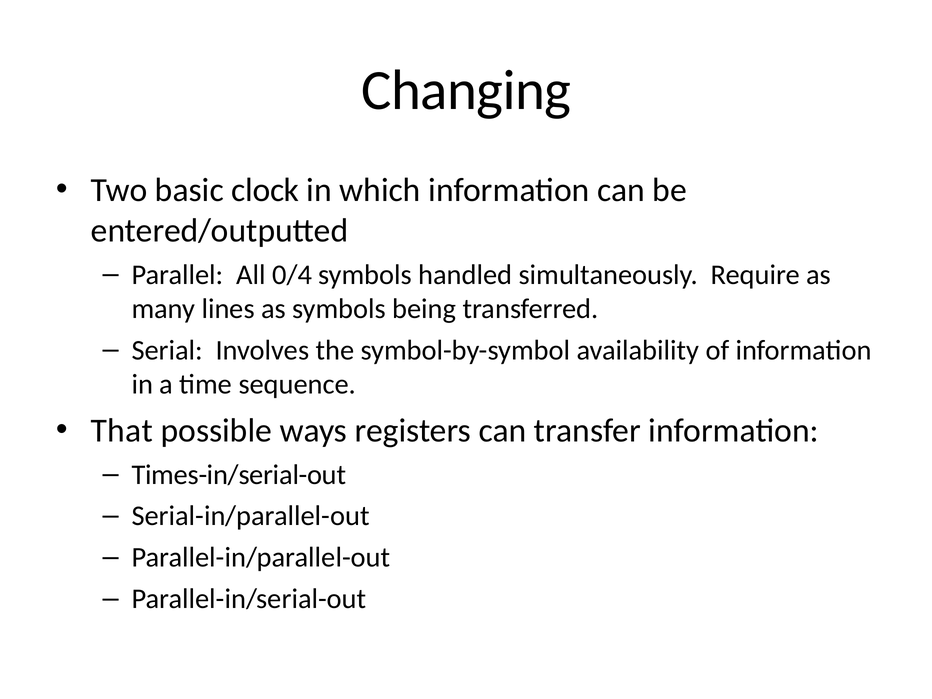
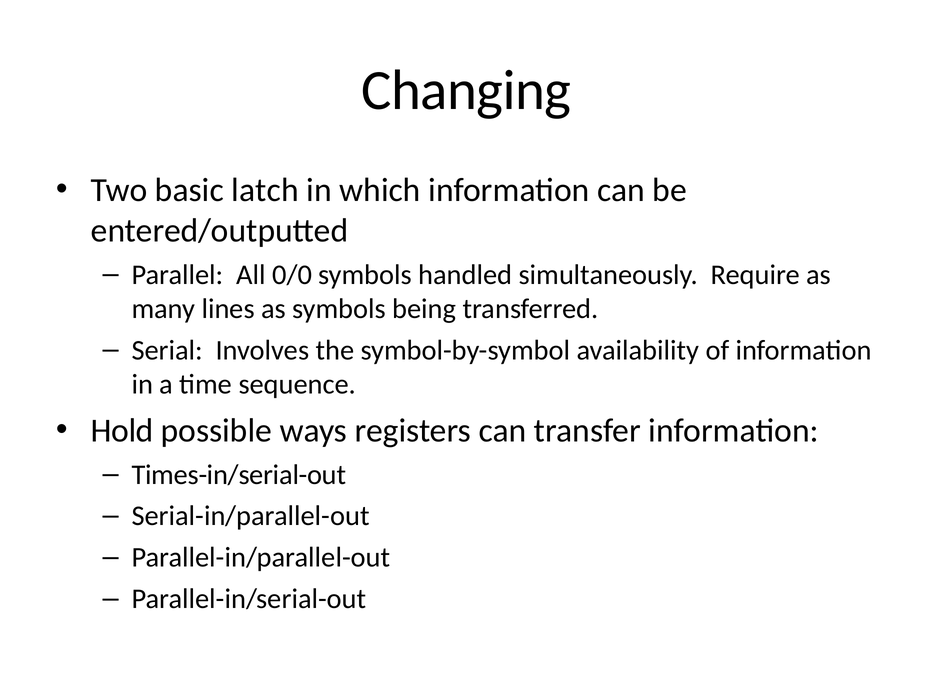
clock: clock -> latch (265, 190)
0/4: 0/4 -> 0/0 (292, 275)
That: That -> Hold (122, 430)
